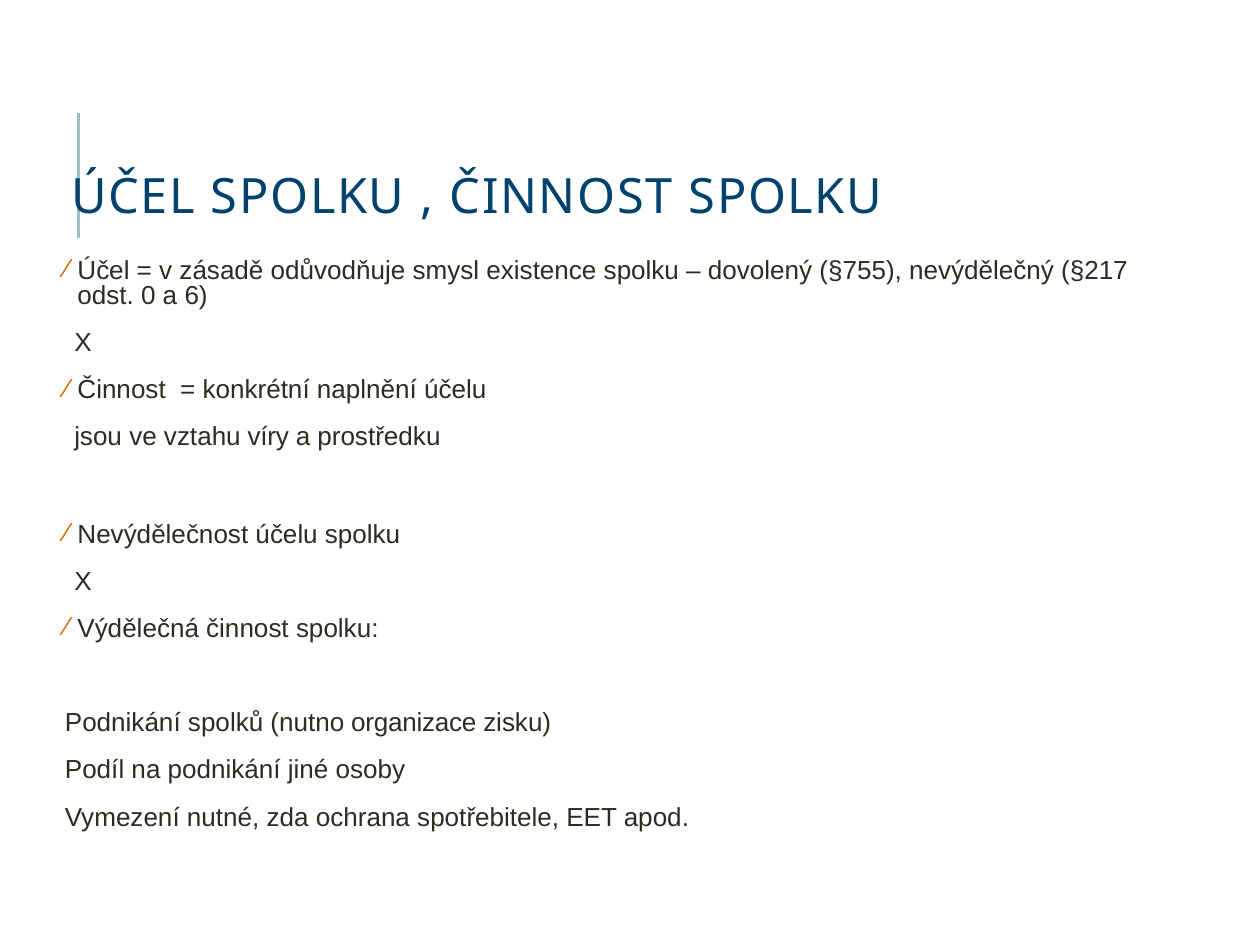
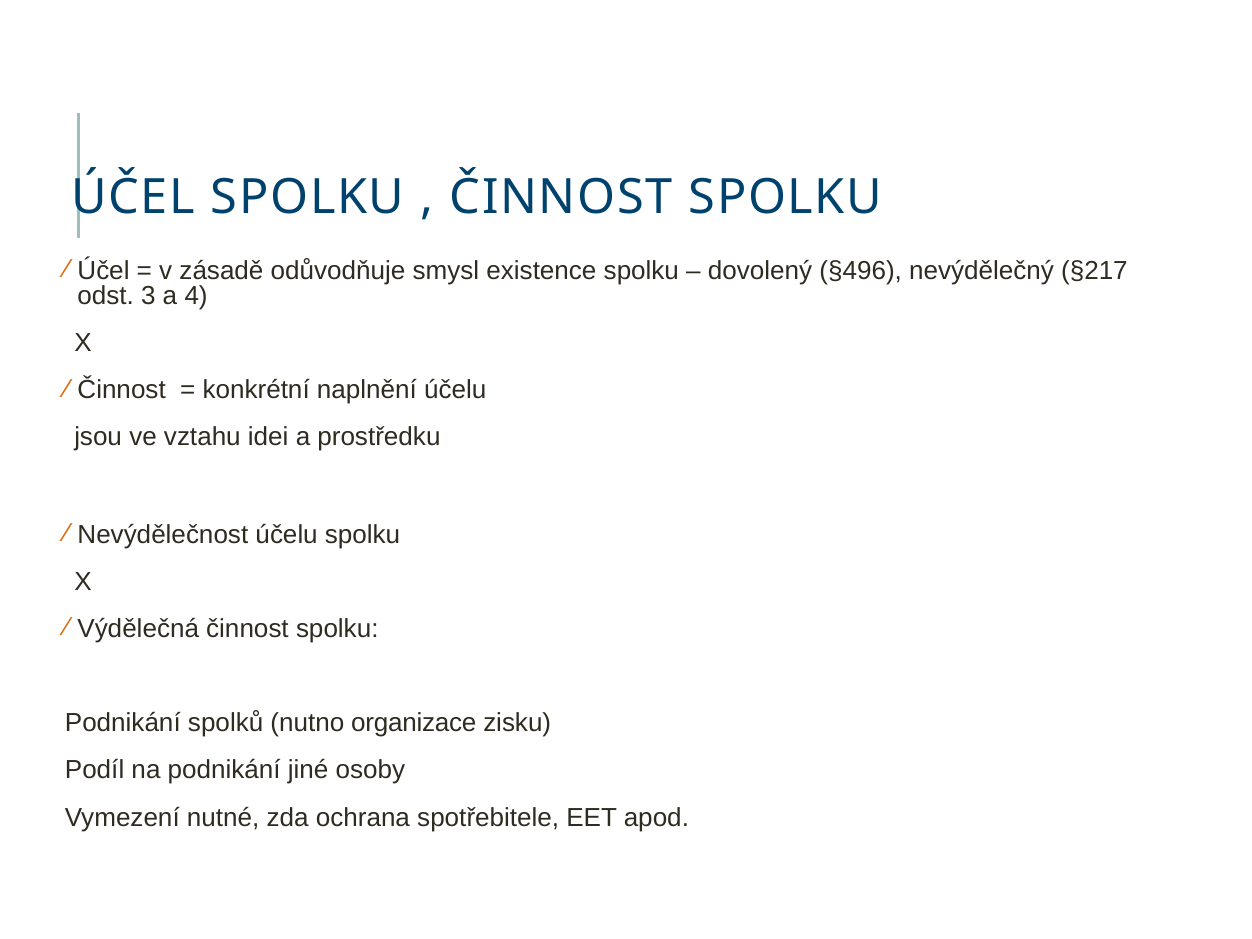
§755: §755 -> §496 (861, 271)
0: 0 -> 3 (148, 296)
6: 6 -> 4 (196, 296)
víry: víry -> idei (268, 437)
